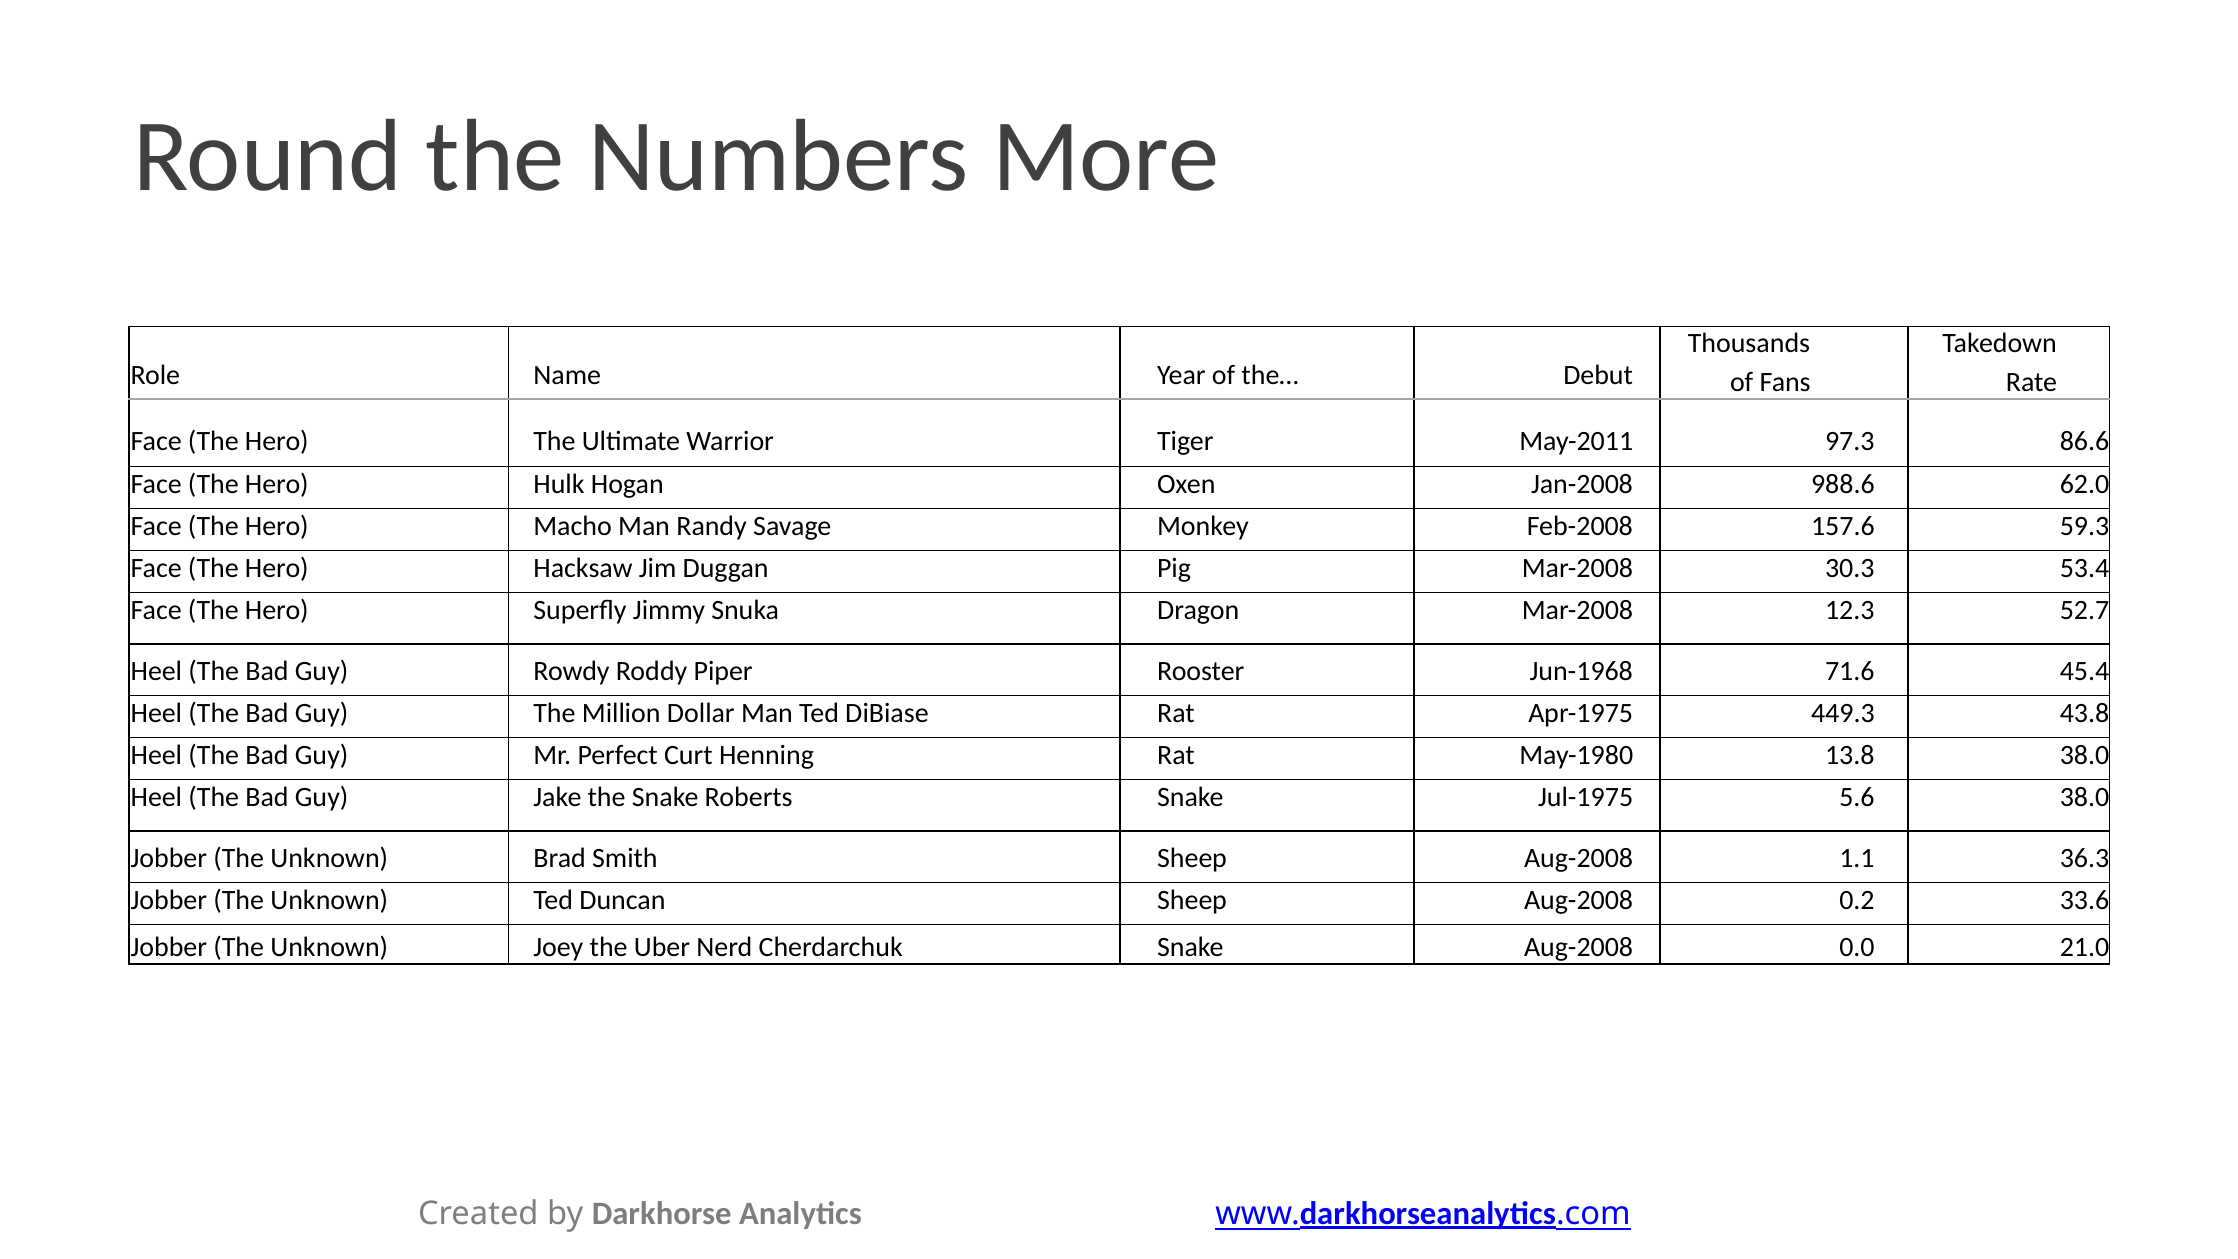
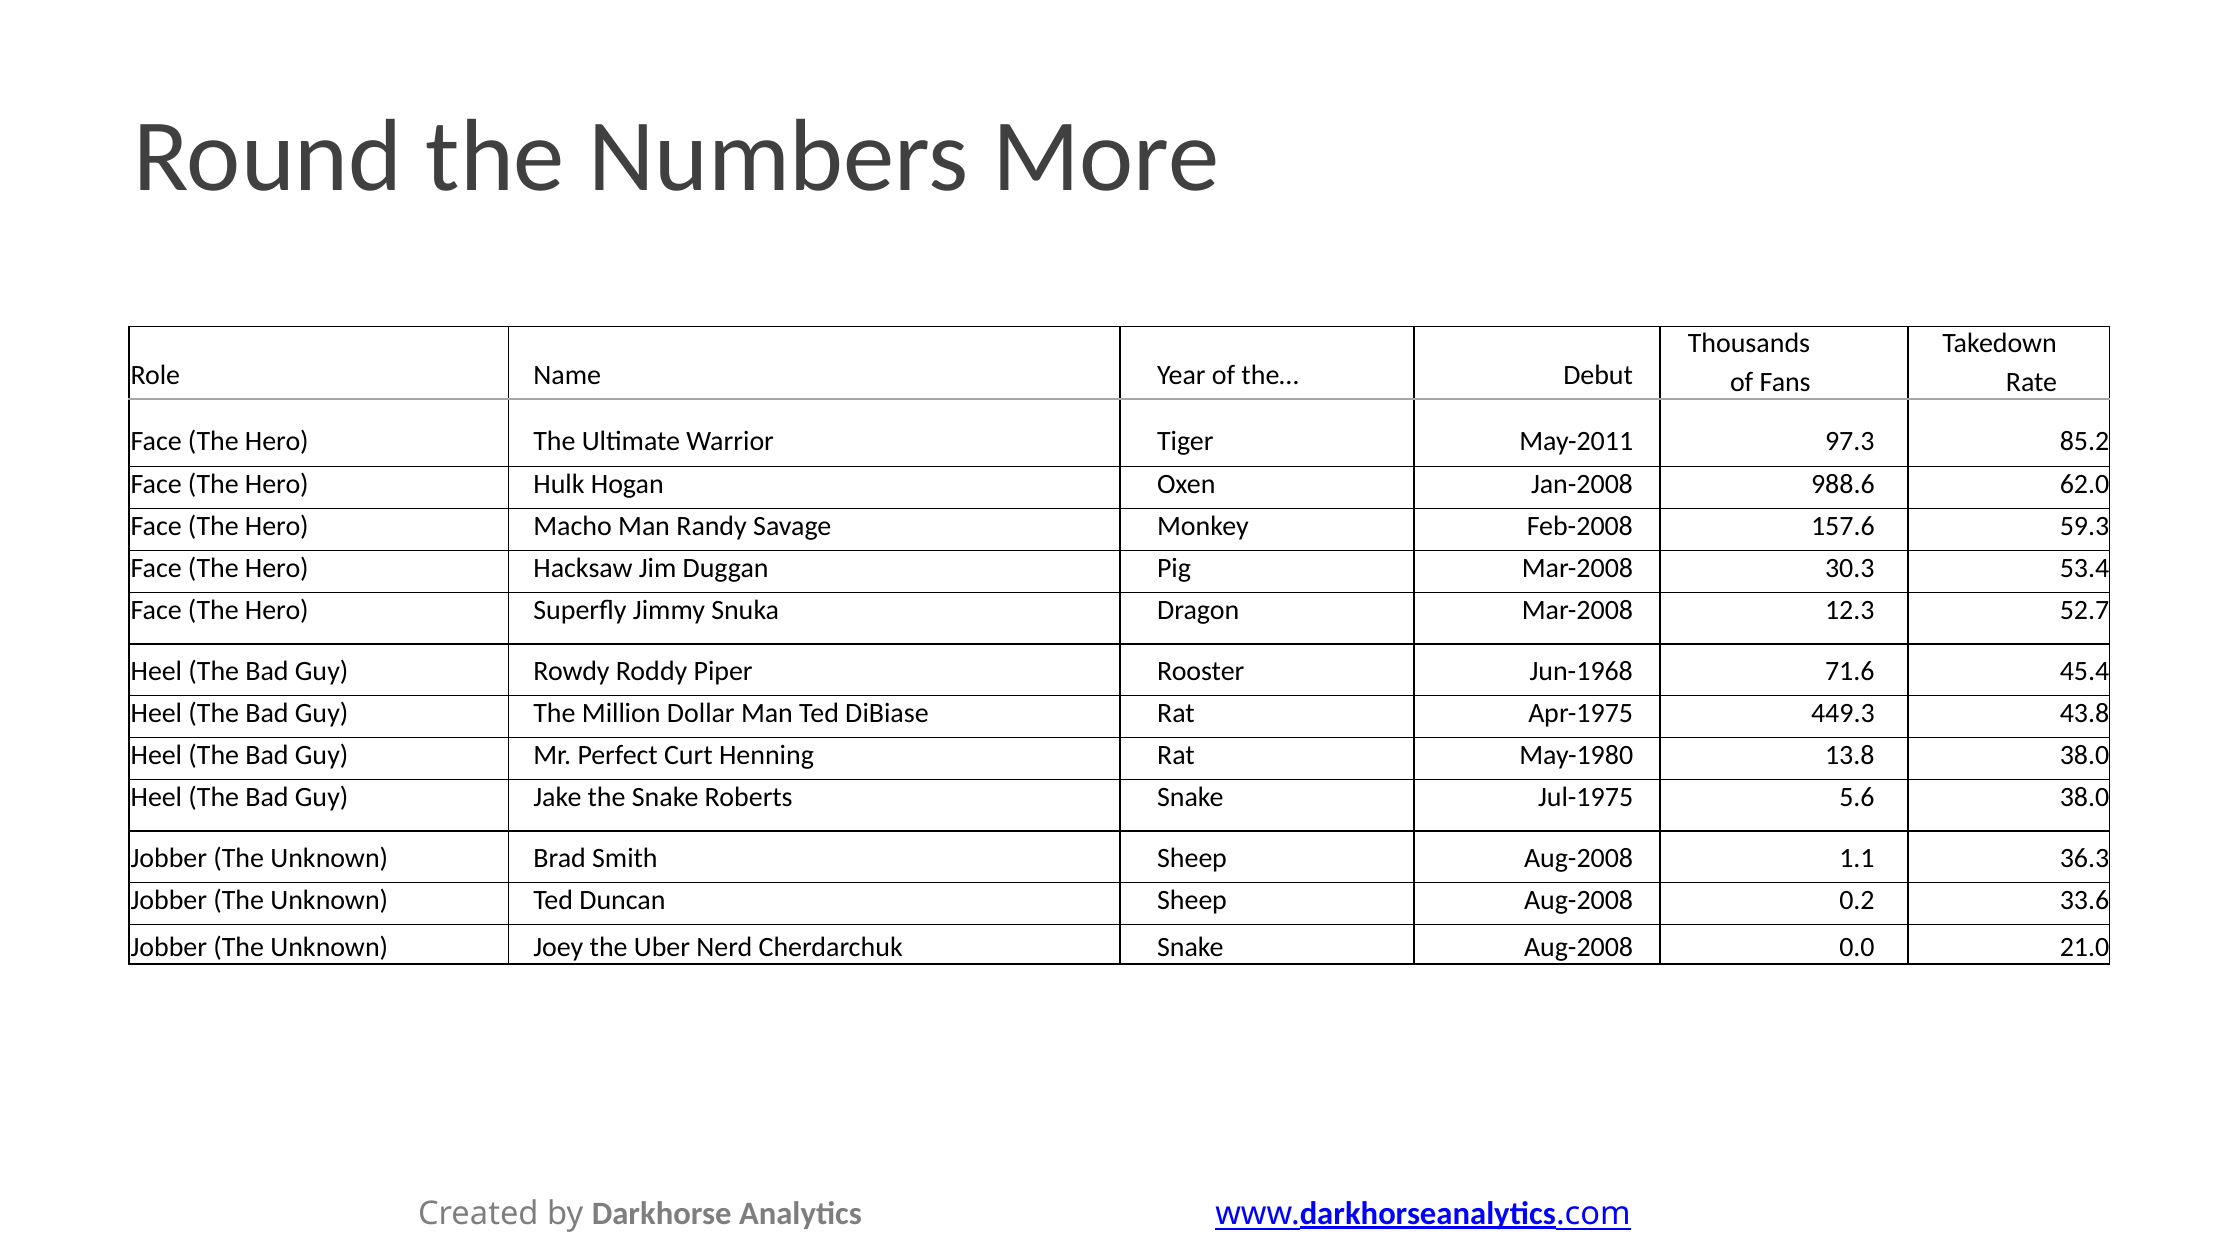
86.6: 86.6 -> 85.2 (2085, 441)
